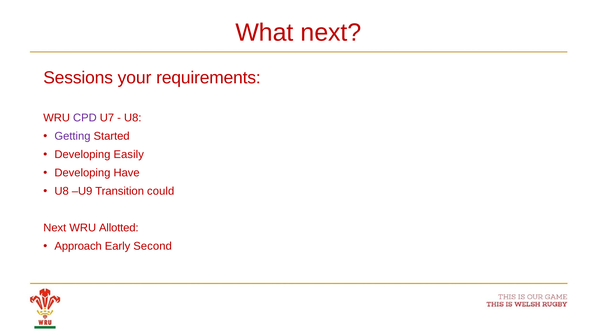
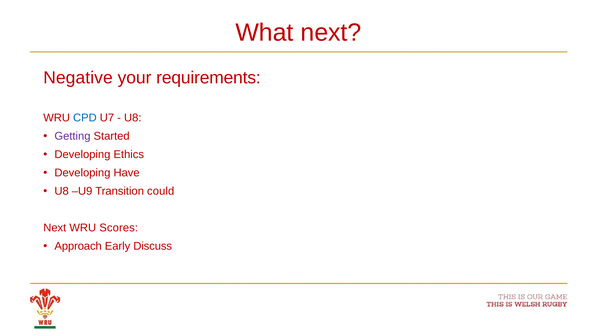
Sessions: Sessions -> Negative (78, 78)
CPD colour: purple -> blue (85, 118)
Easily: Easily -> Ethics (129, 154)
Allotted: Allotted -> Scores (119, 228)
Second: Second -> Discuss (153, 246)
